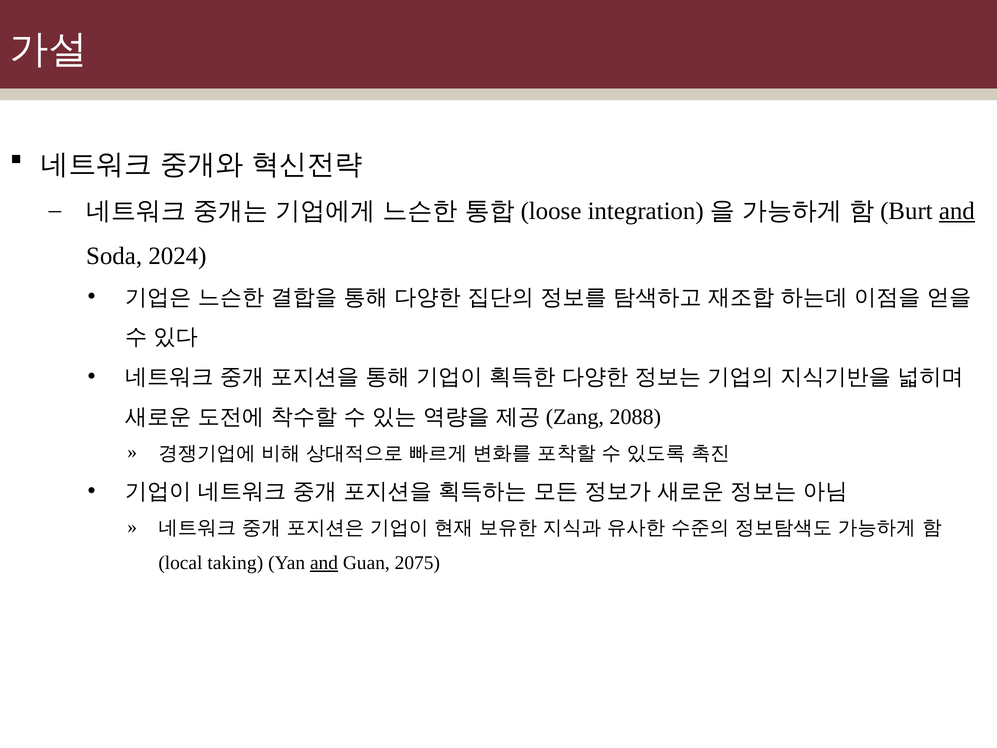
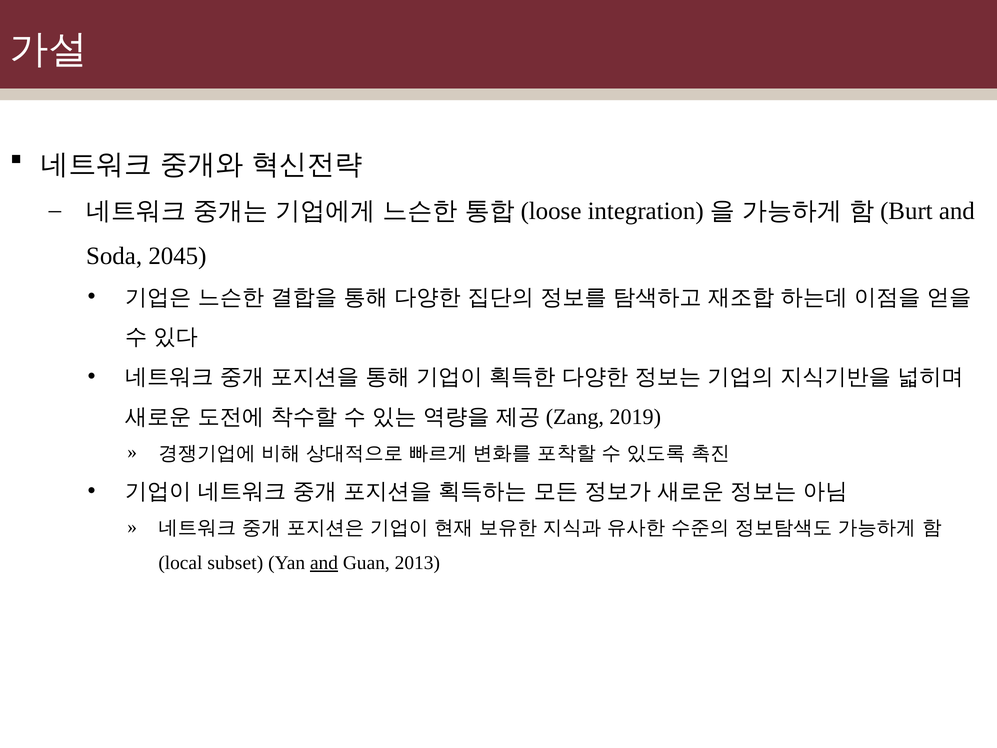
and underline: present -> none (957, 211)
2024: 2024 -> 2045 (177, 256)
2088: 2088 -> 2019 (635, 417)
taking: taking -> subset (235, 563)
2075: 2075 -> 2013 (417, 563)
